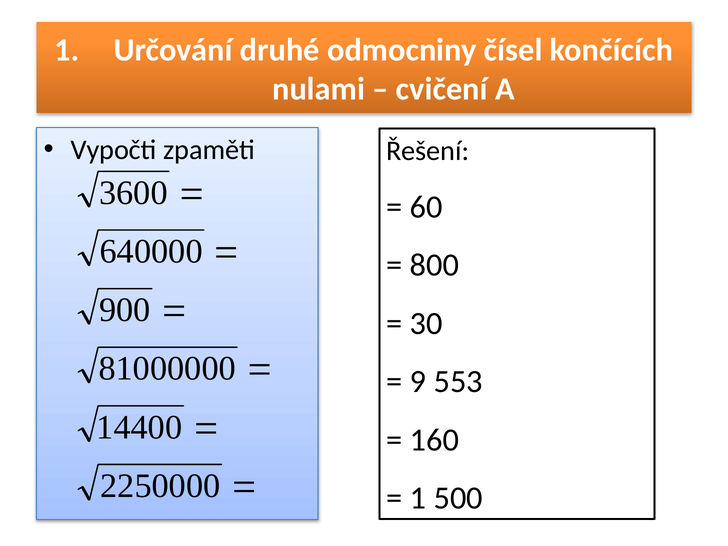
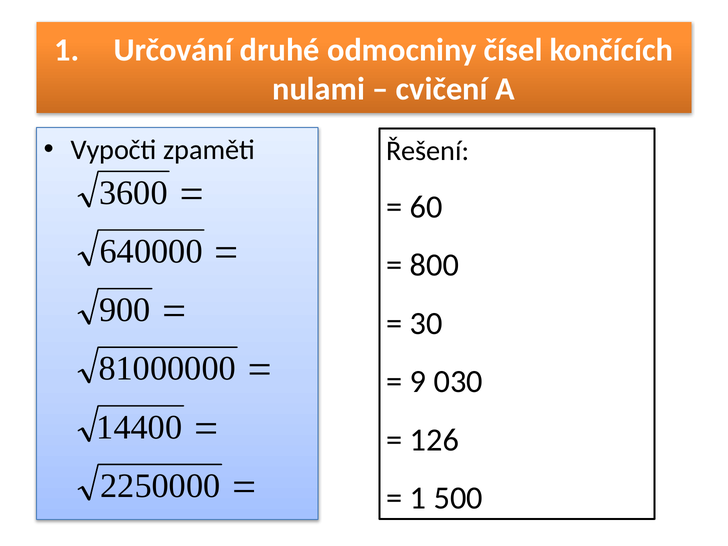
553: 553 -> 030 (458, 382)
160: 160 -> 126 (434, 440)
